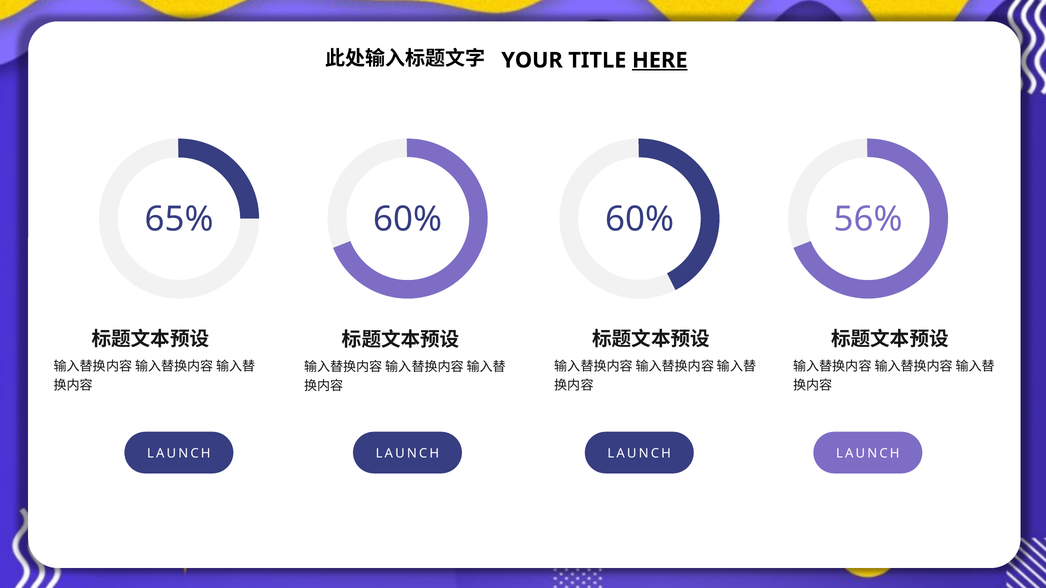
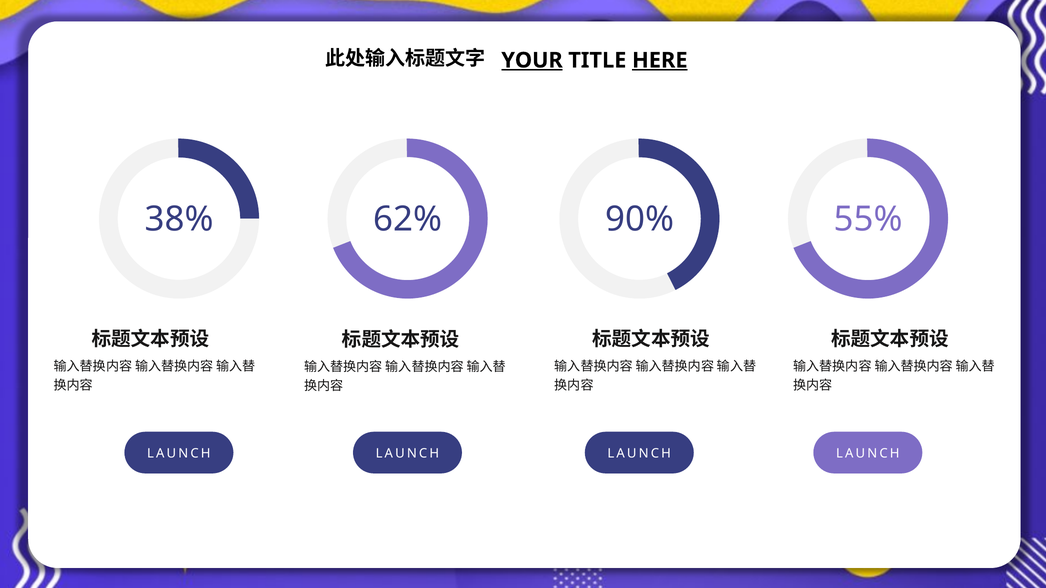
YOUR underline: none -> present (532, 60)
65%: 65% -> 38% (179, 219)
60%: 60% -> 62% (408, 219)
60%: 60% -> 90% (640, 219)
56%: 56% -> 55% (868, 219)
